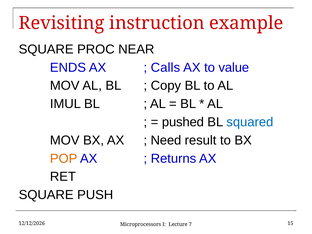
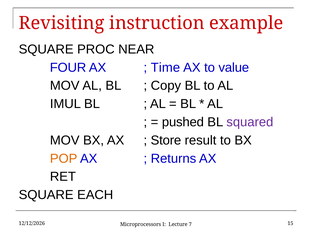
ENDS: ENDS -> FOUR (68, 67)
Calls: Calls -> Time (165, 67)
squared colour: blue -> purple (250, 122)
Need: Need -> Store (166, 140)
PUSH: PUSH -> EACH (95, 195)
